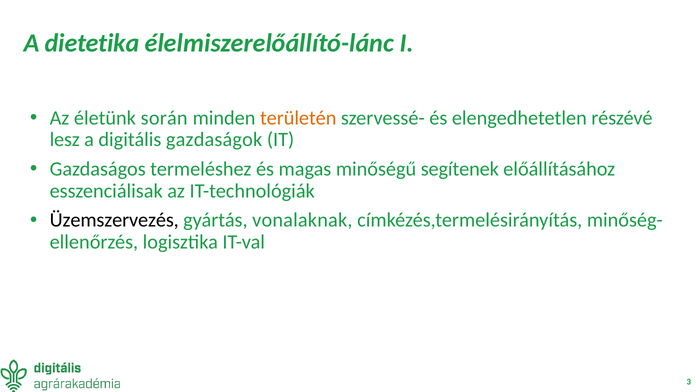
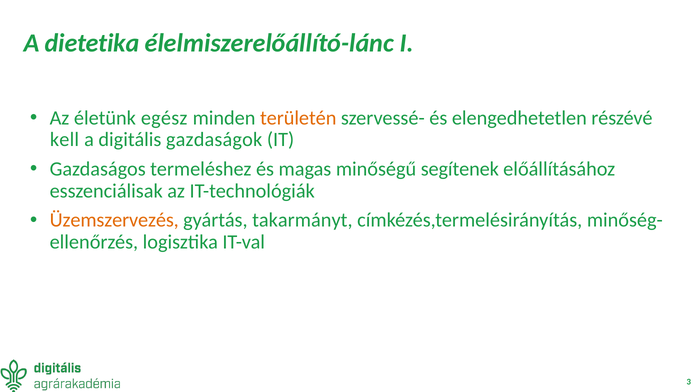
során: során -> egész (164, 118)
lesz: lesz -> kell (65, 140)
Üzemszervezés colour: black -> orange (114, 220)
vonalaknak: vonalaknak -> takarmányt (302, 220)
